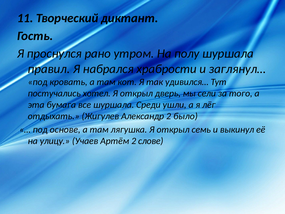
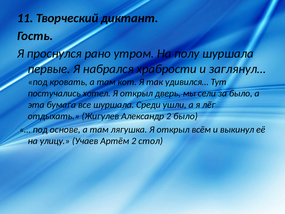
правил: правил -> первые (49, 69)
за того: того -> было (241, 93)
семь: семь -> всём (201, 129)
слове: слове -> стол (151, 141)
